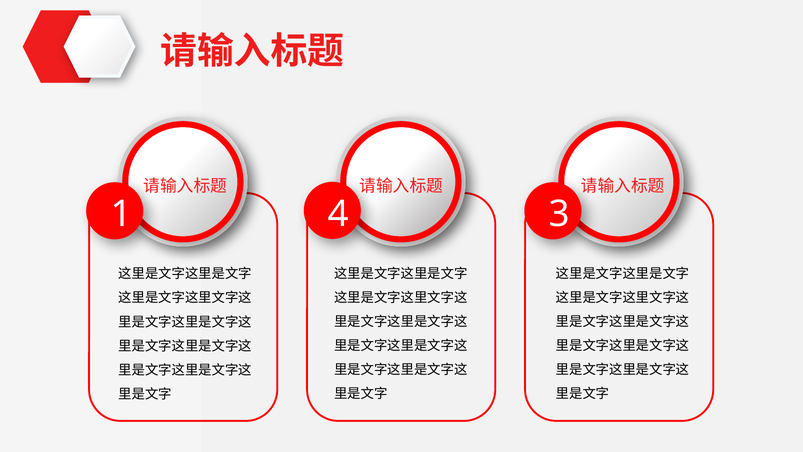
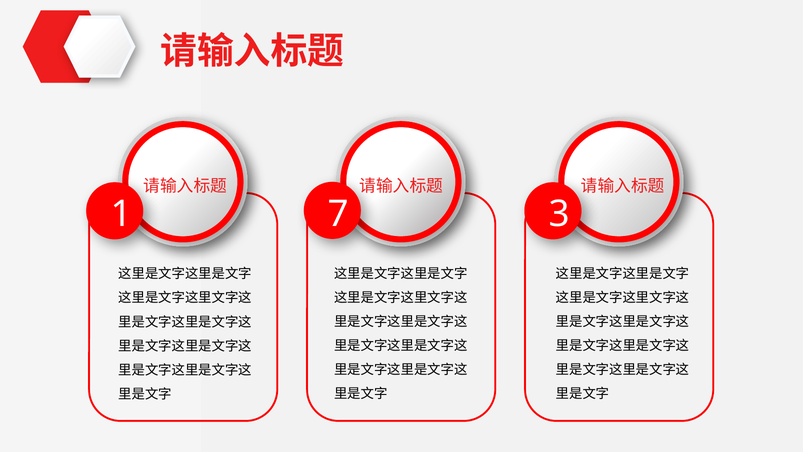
4: 4 -> 7 (338, 214)
